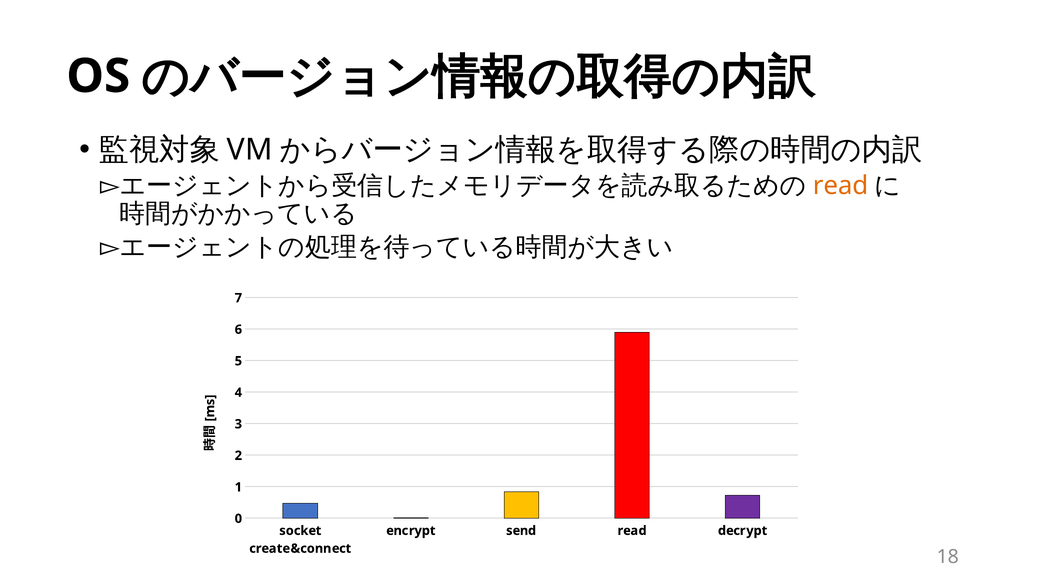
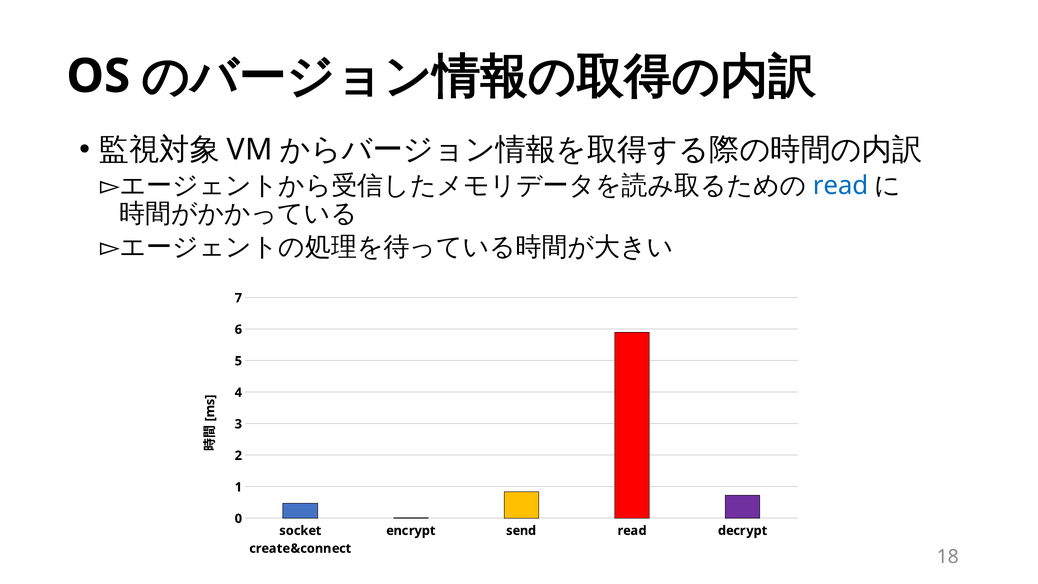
read colour: orange -> blue (841, 186)
